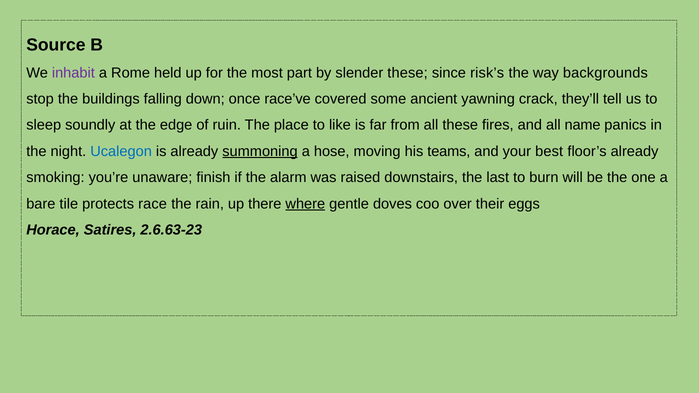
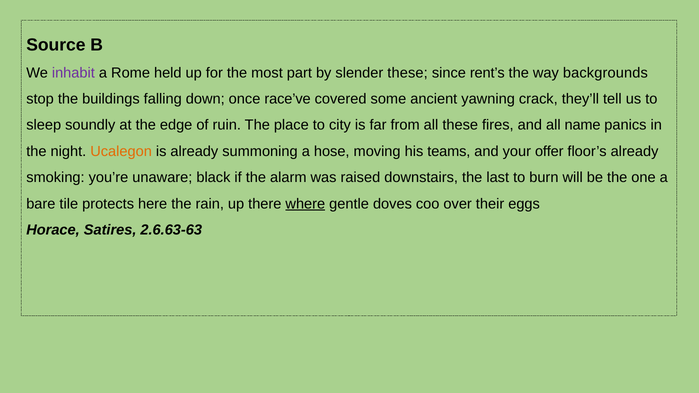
risk’s: risk’s -> rent’s (487, 73)
like: like -> city (340, 125)
Ucalegon colour: blue -> orange (121, 151)
summoning underline: present -> none (260, 151)
best: best -> offer (549, 151)
finish: finish -> black (213, 178)
race: race -> here (153, 204)
2.6.63-23: 2.6.63-23 -> 2.6.63-63 (171, 230)
